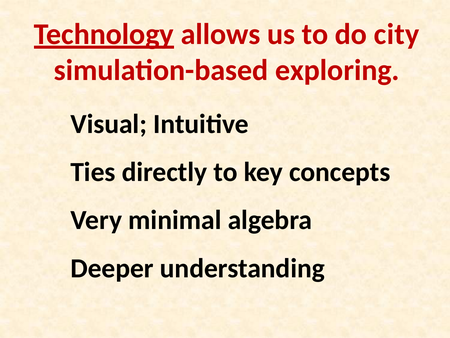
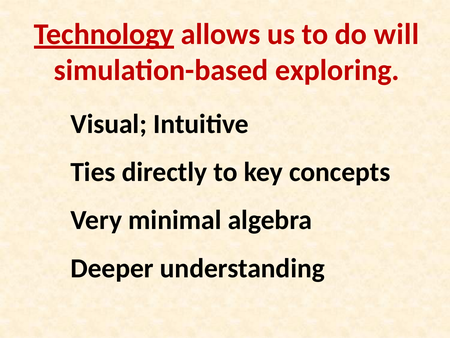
city: city -> will (397, 34)
